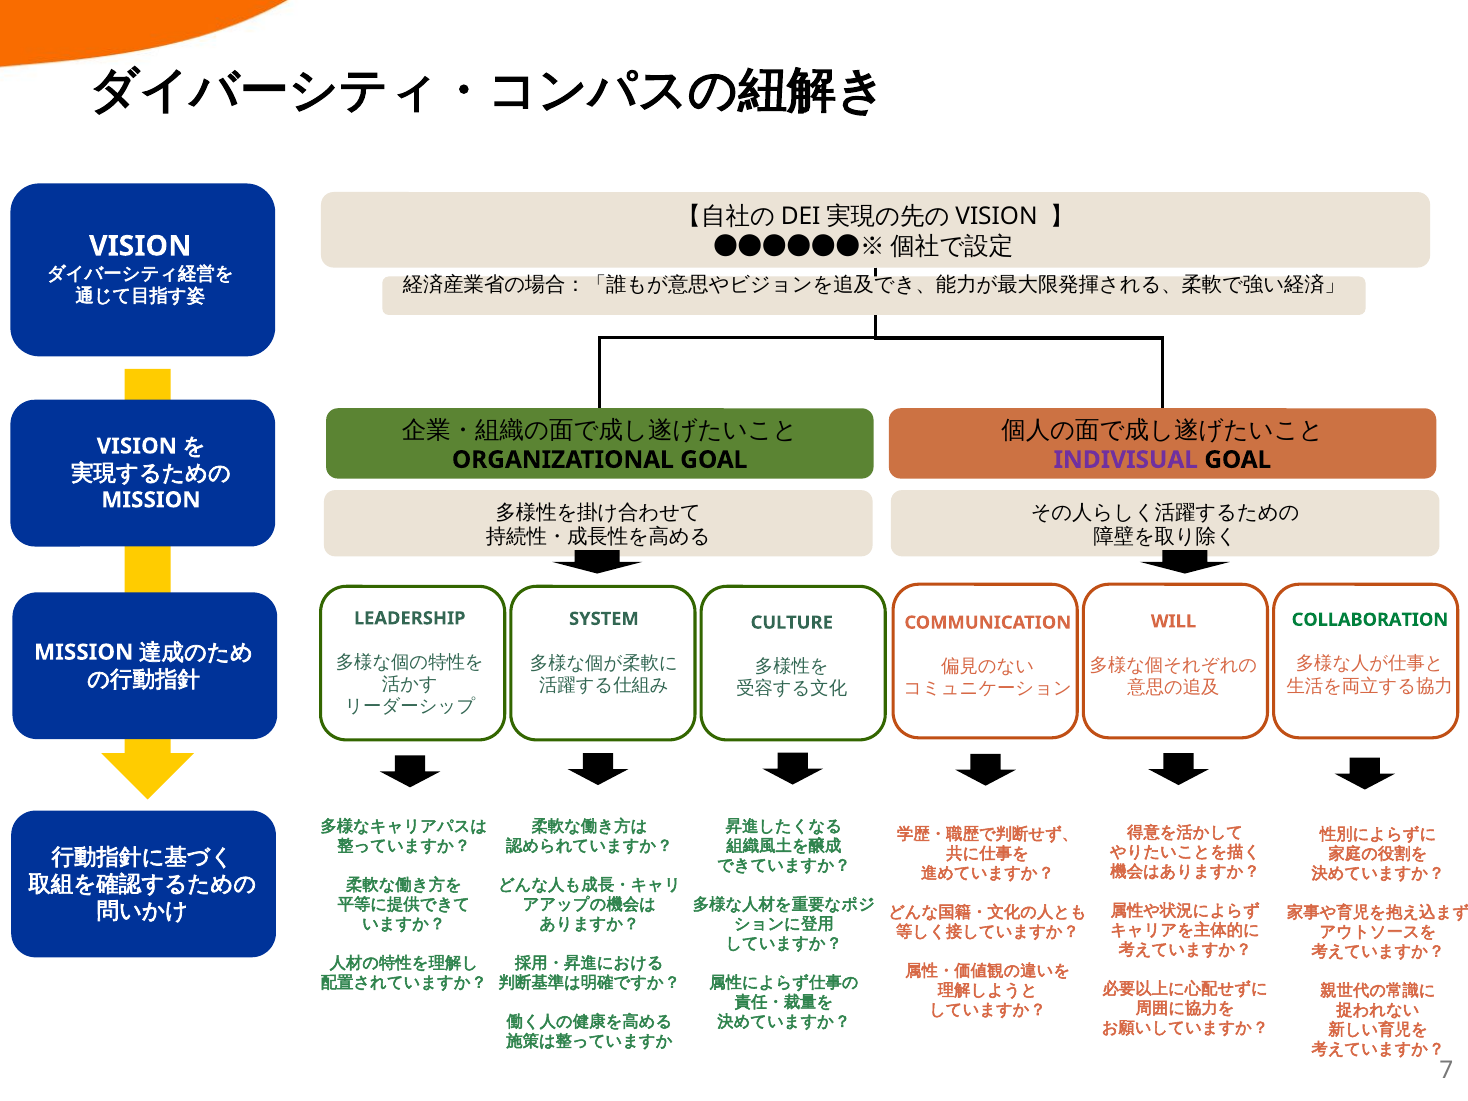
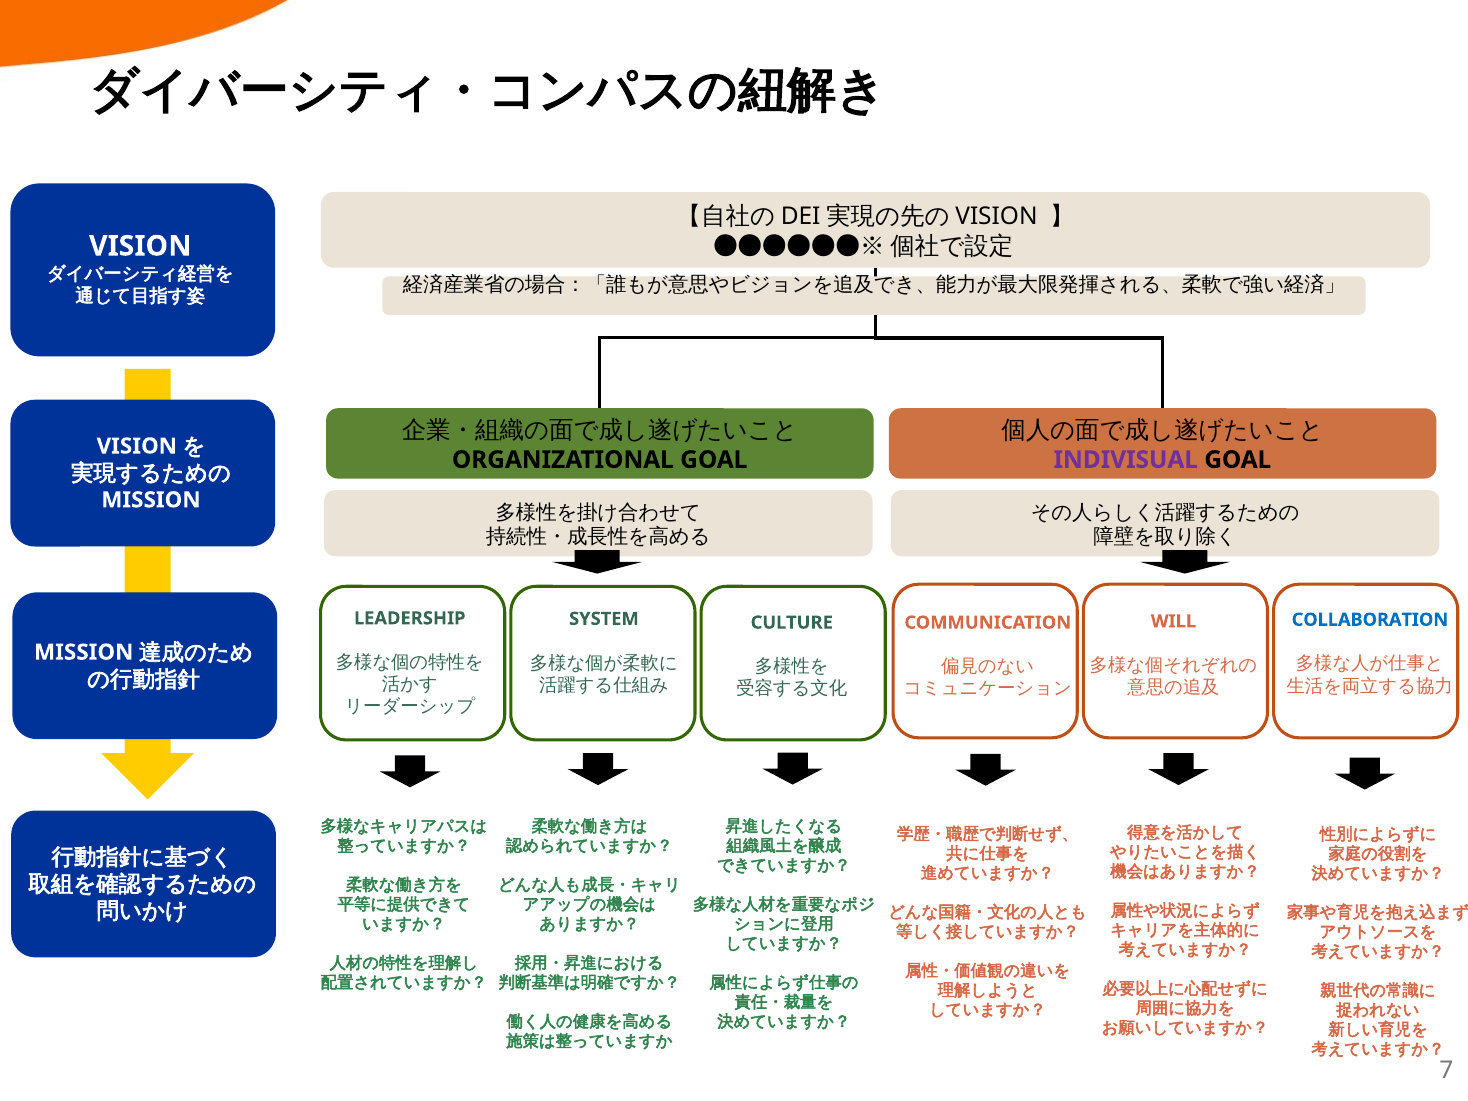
COLLABORATION colour: green -> blue (1370, 620)
